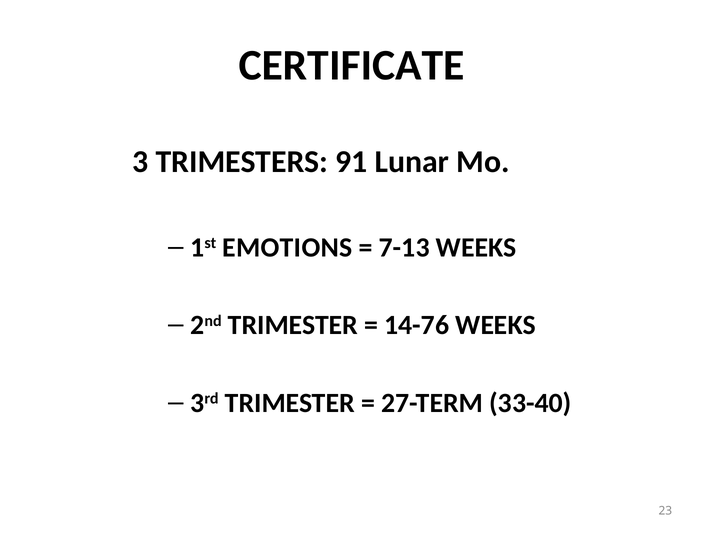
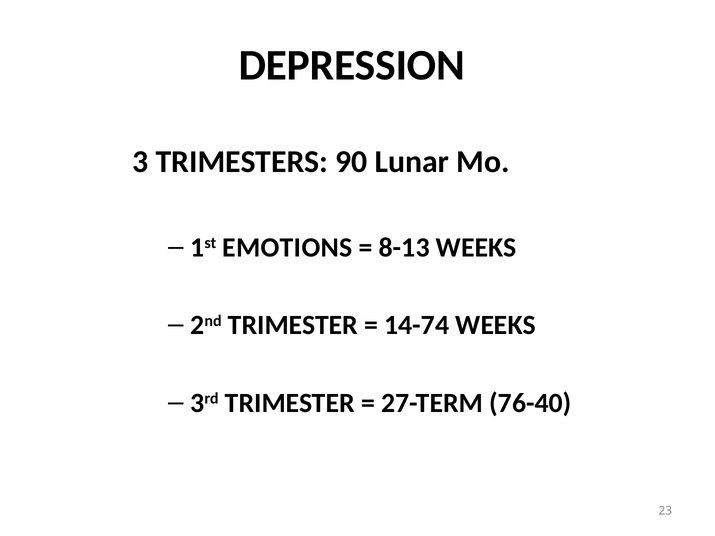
CERTIFICATE: CERTIFICATE -> DEPRESSION (352, 66)
91: 91 -> 90 (351, 162)
7-13: 7-13 -> 8-13 (404, 247)
14-76: 14-76 -> 14-74 (417, 325)
33-40: 33-40 -> 76-40 (530, 403)
